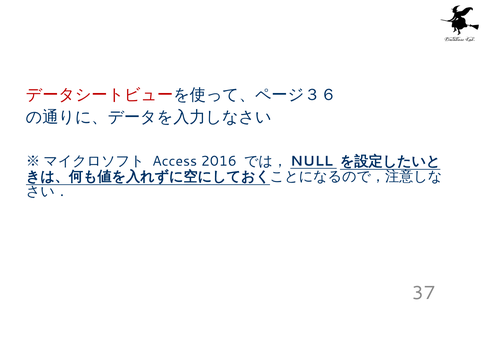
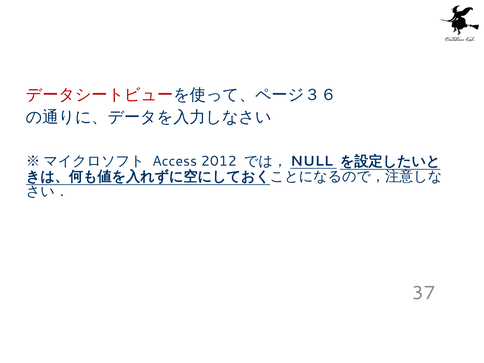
2016: 2016 -> 2012 (219, 161)
